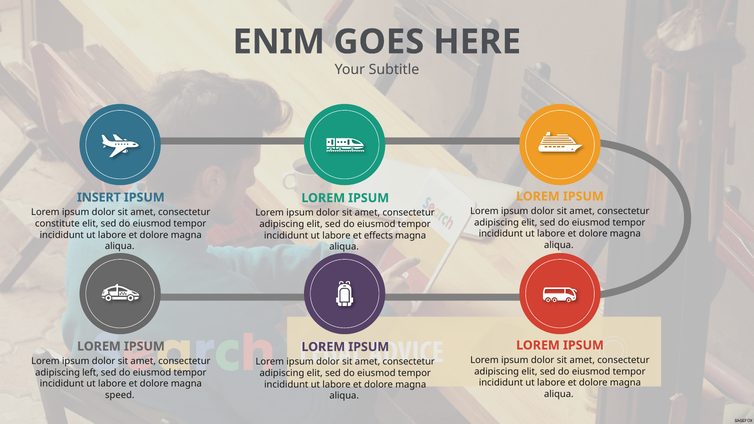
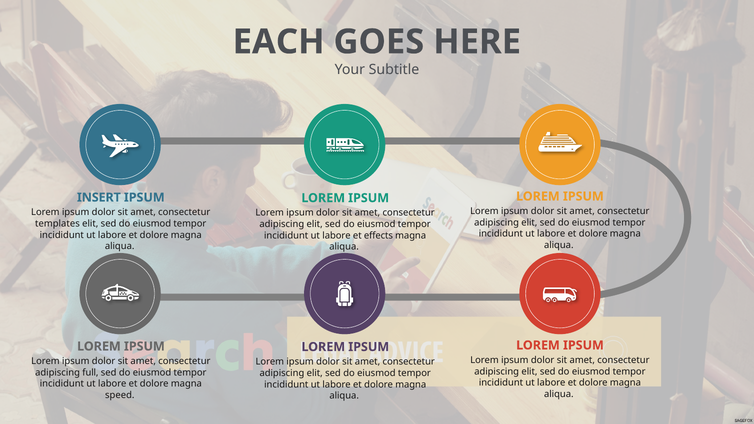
ENIM: ENIM -> EACH (279, 42)
constitute: constitute -> templates (57, 224)
left: left -> full (90, 373)
